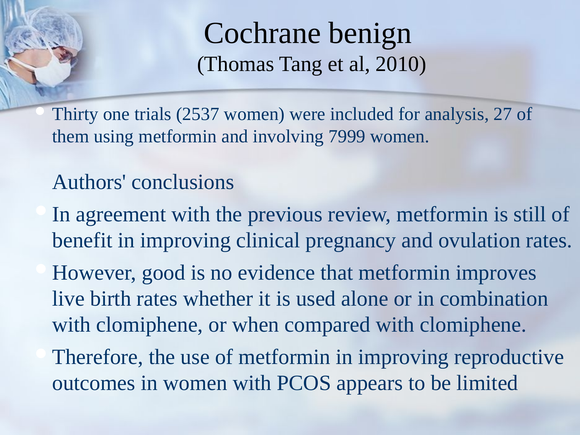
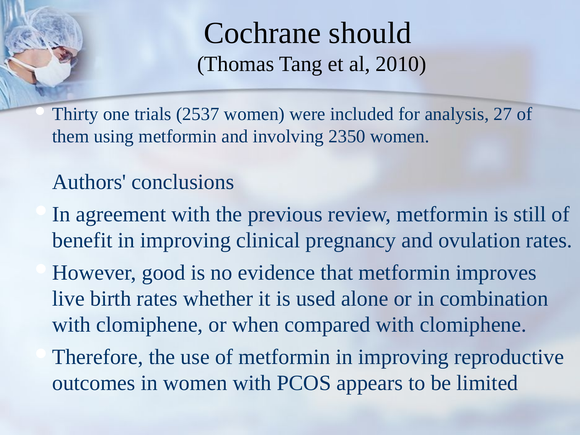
benign: benign -> should (370, 33)
7999: 7999 -> 2350 (347, 136)
